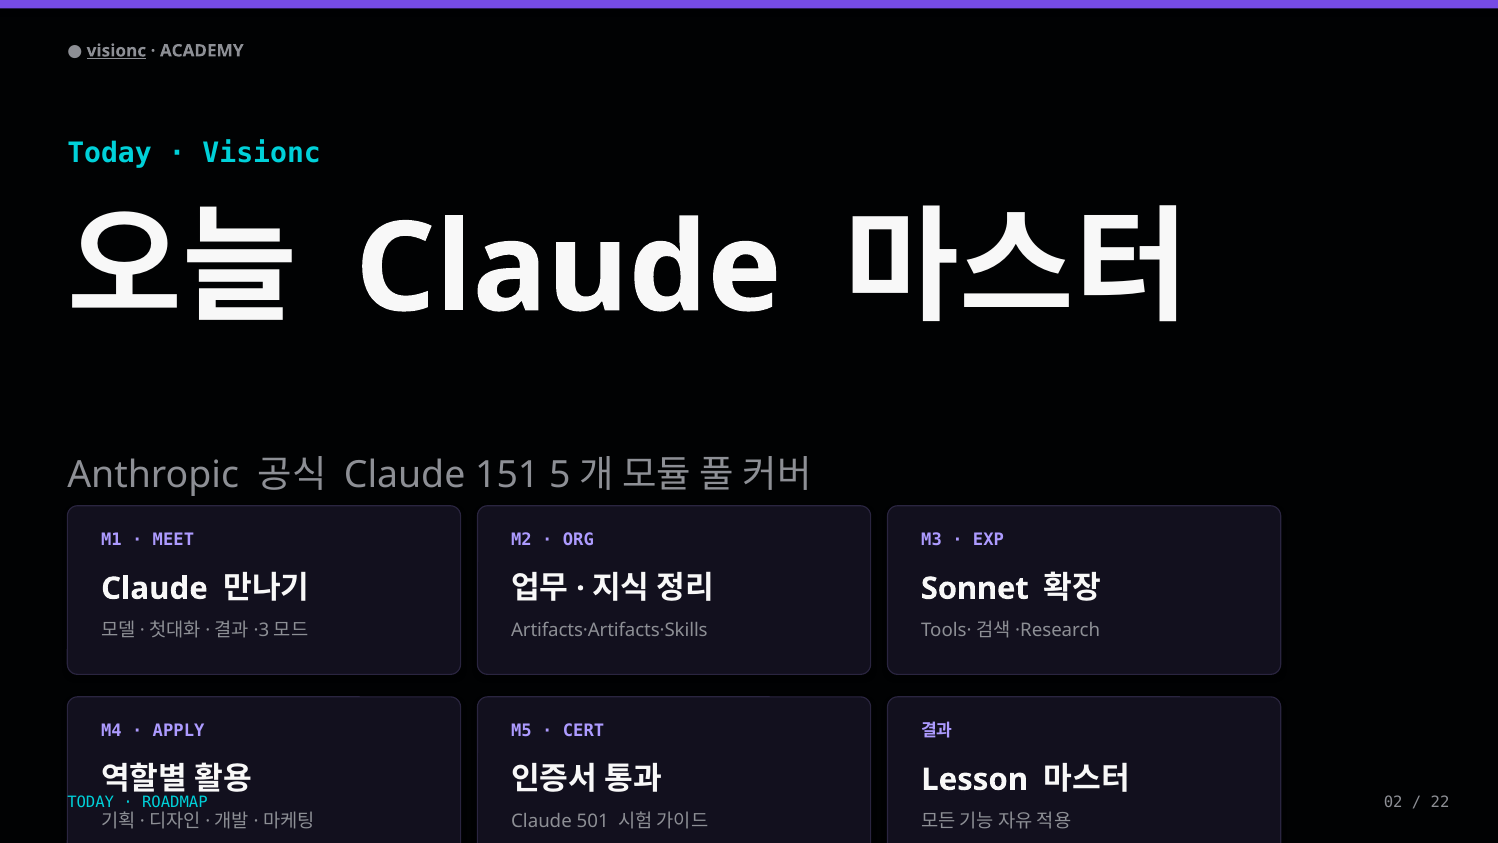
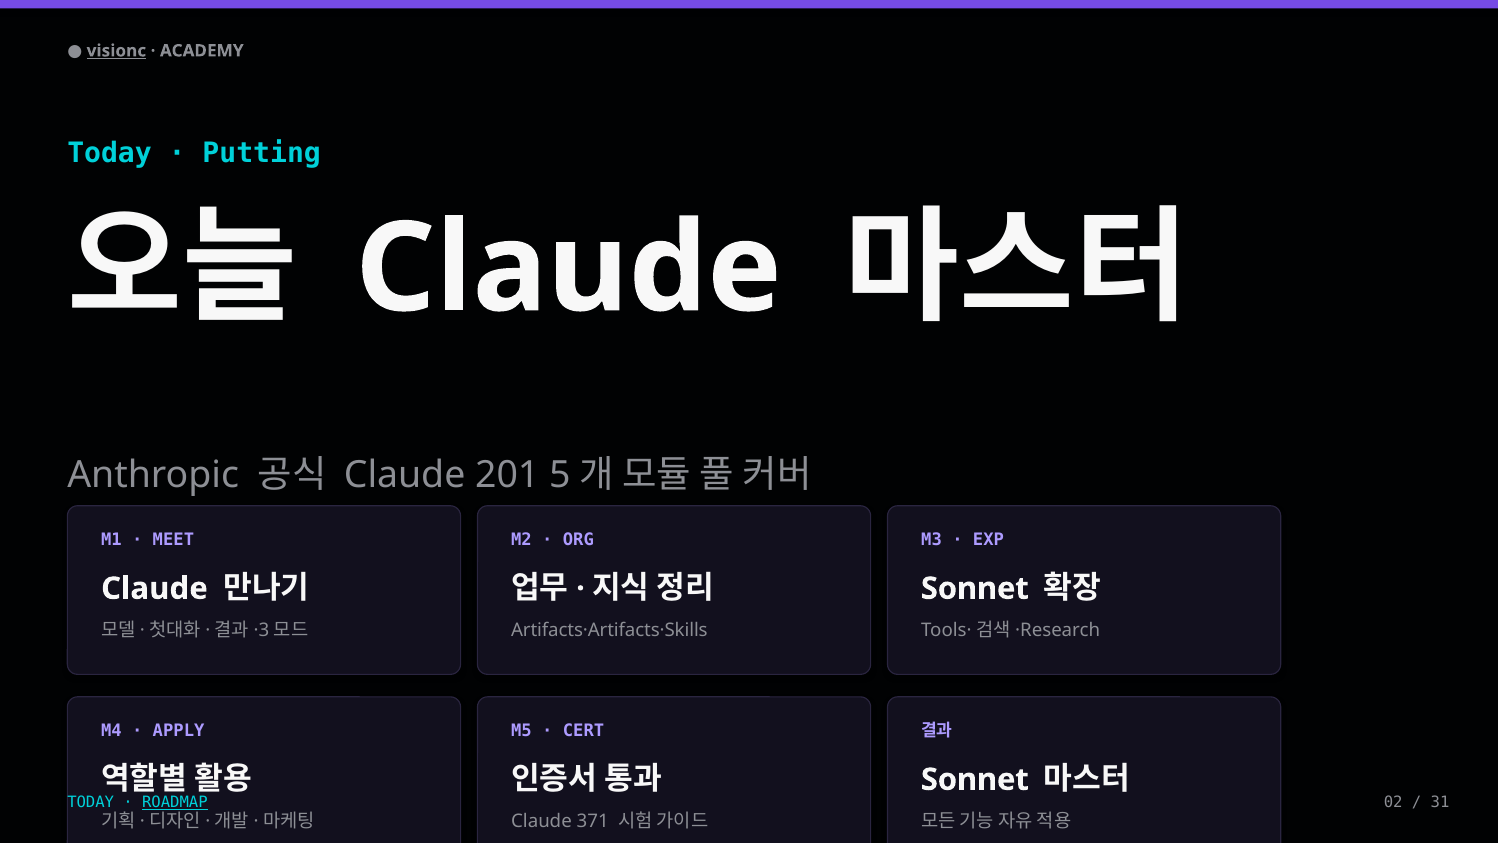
Visionc: Visionc -> Putting (262, 154)
151: 151 -> 201 (507, 474)
Lesson: Lesson -> Sonnet (975, 779)
ROADMAP underline: none -> present (175, 802)
22: 22 -> 31 (1440, 802)
501: 501 -> 371 (593, 821)
